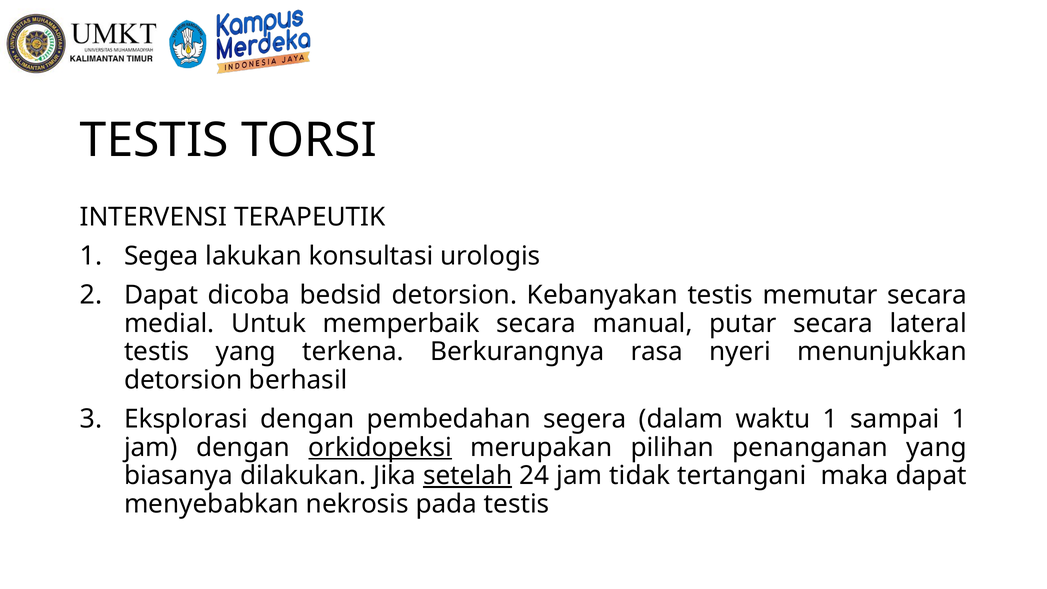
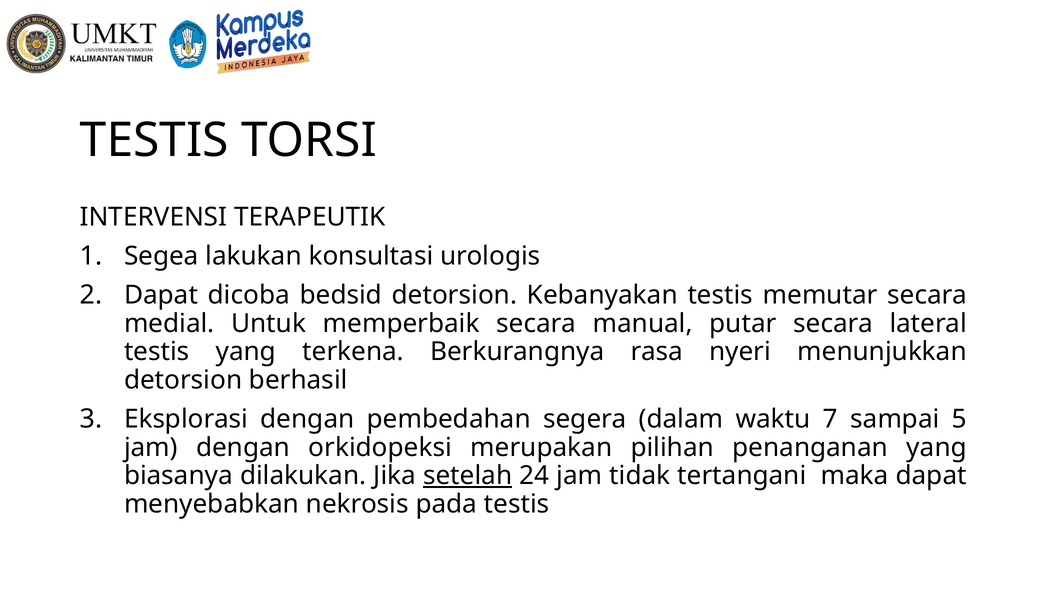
waktu 1: 1 -> 7 (830, 419)
sampai 1: 1 -> 5 (959, 419)
orkidopeksi underline: present -> none (380, 447)
